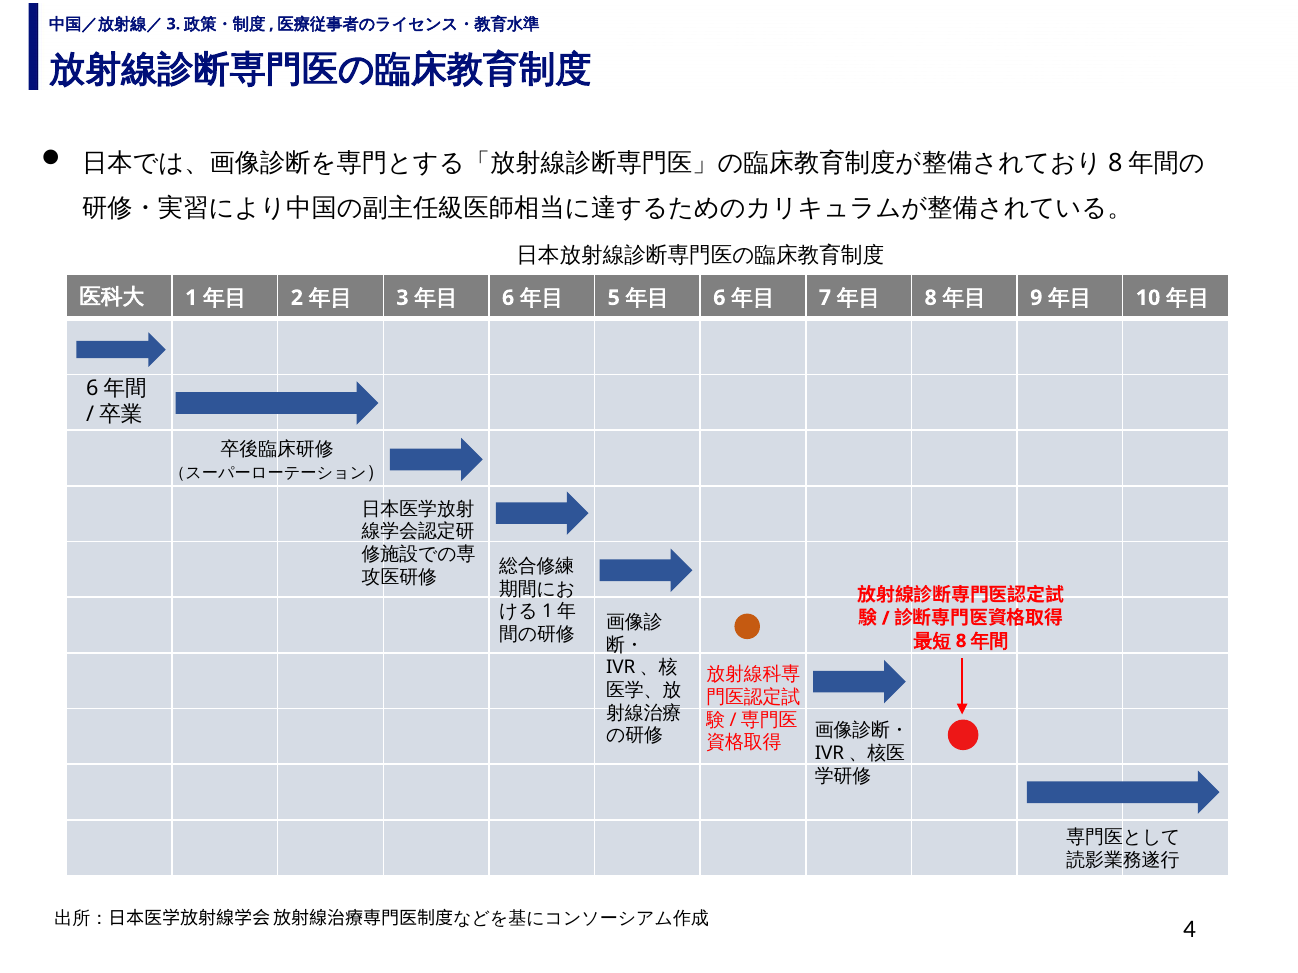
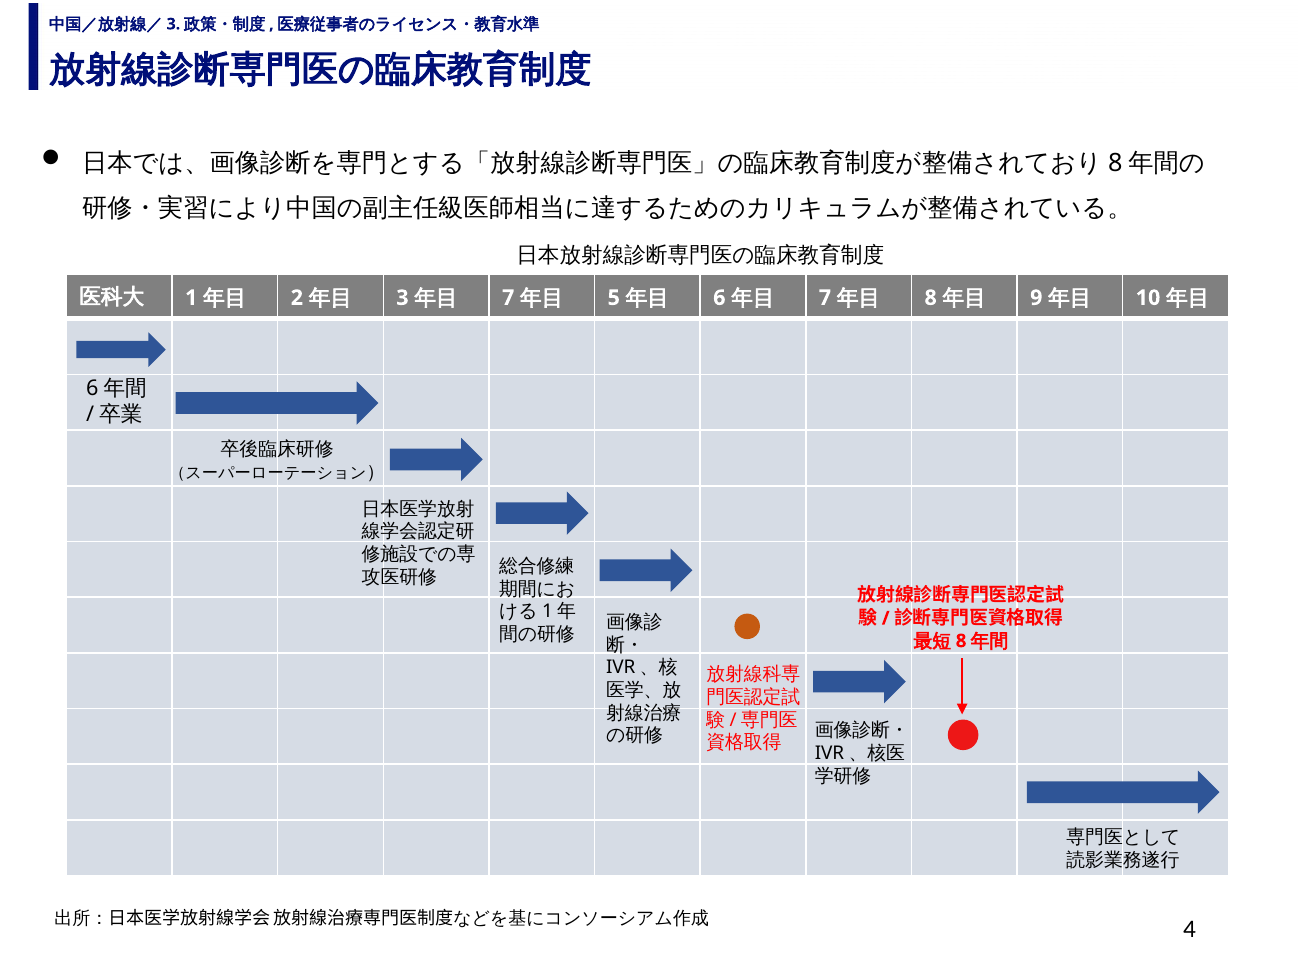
6: 6 -> 7 (508, 298)
